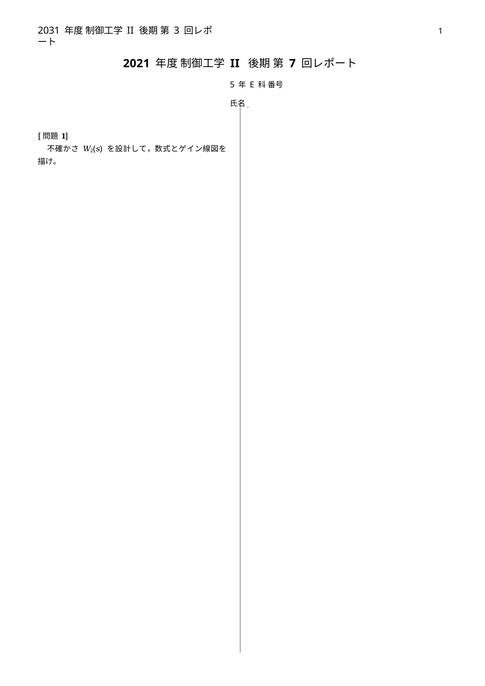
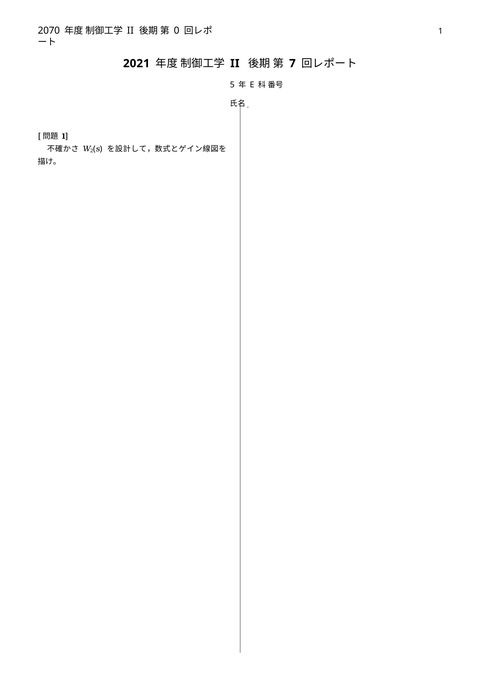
2031: 2031 -> 2070 (49, 31)
3: 3 -> 0 (177, 31)
